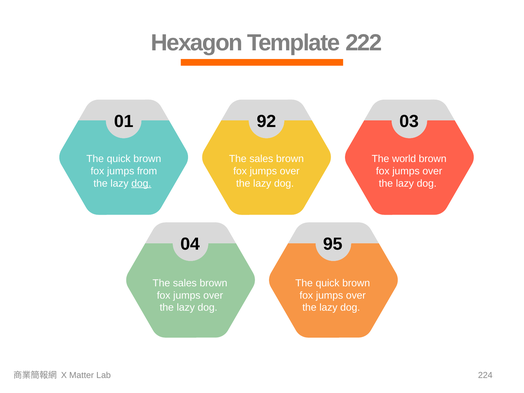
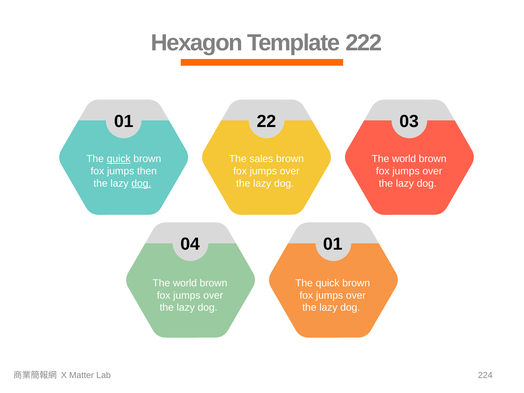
92: 92 -> 22 (267, 122)
quick underline: none -> present (119, 159)
from: from -> then (147, 171)
04 95: 95 -> 01 (333, 244)
sales: sales -> world (185, 283)
